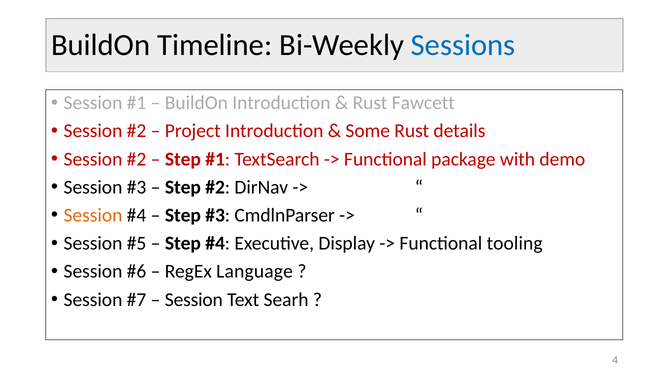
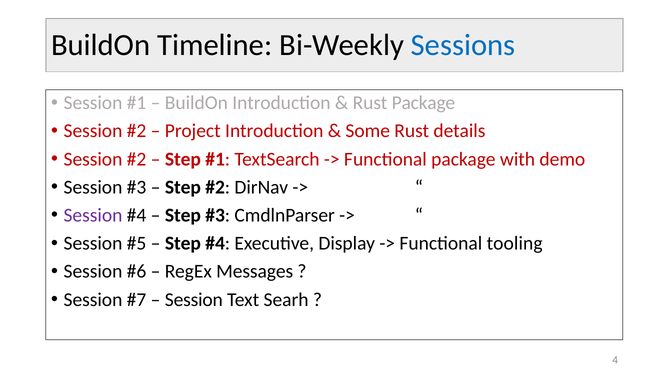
Rust Fawcett: Fawcett -> Package (423, 103)
Session colour: orange -> purple (93, 215)
Language: Language -> Messages (255, 271)
